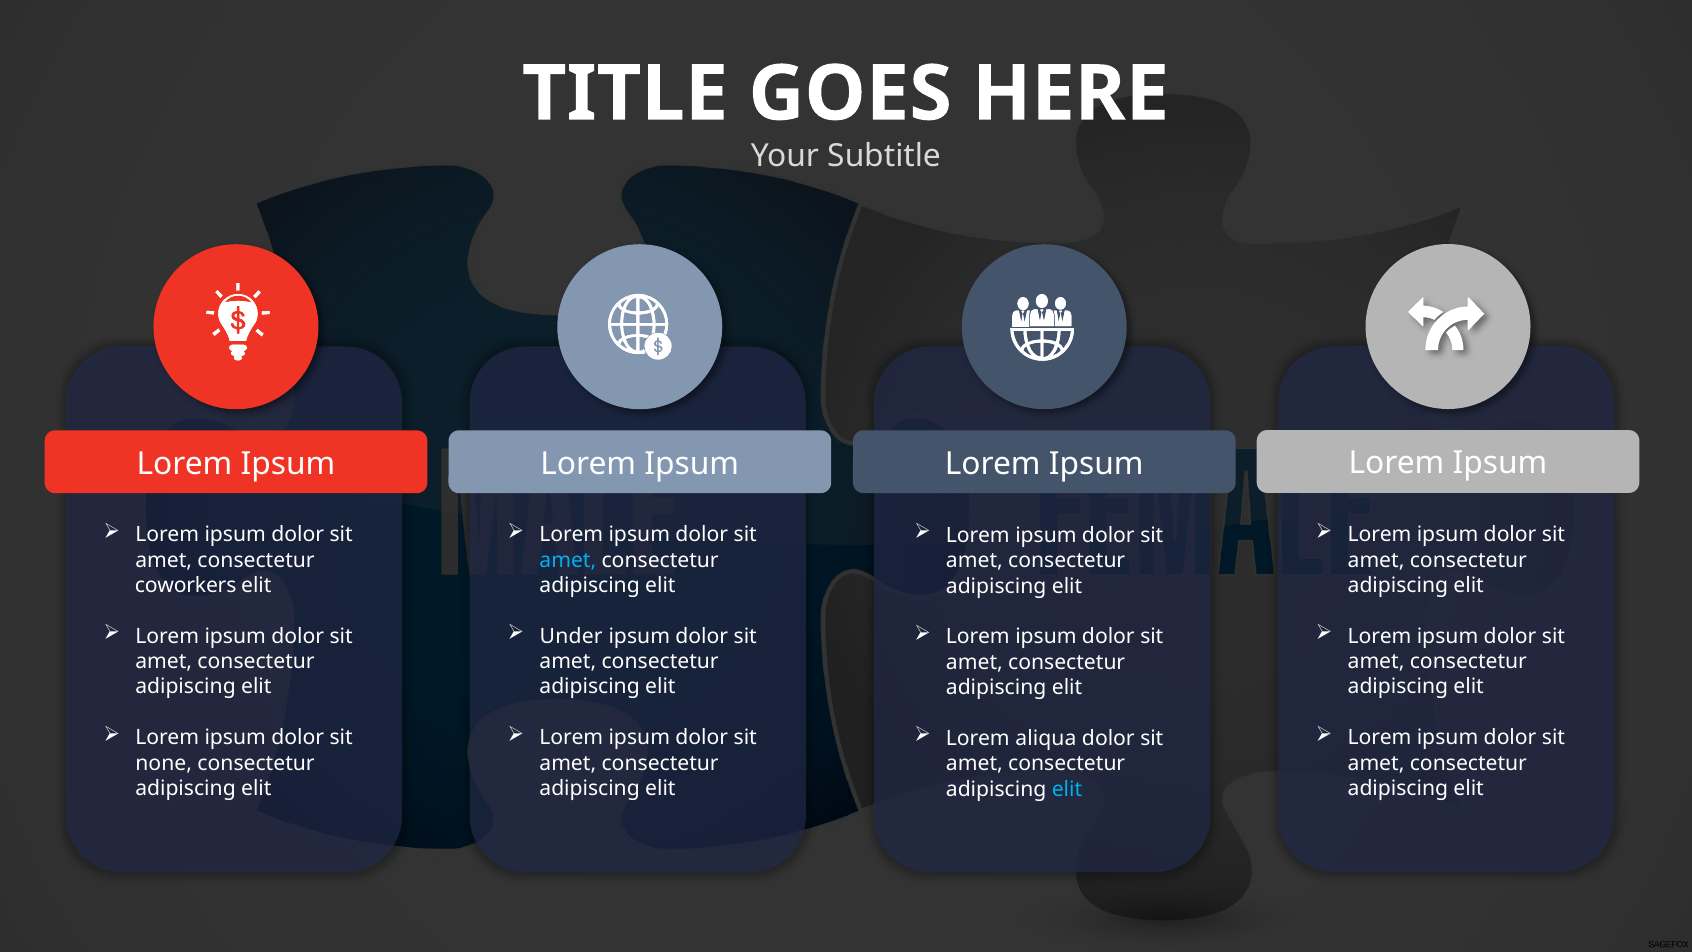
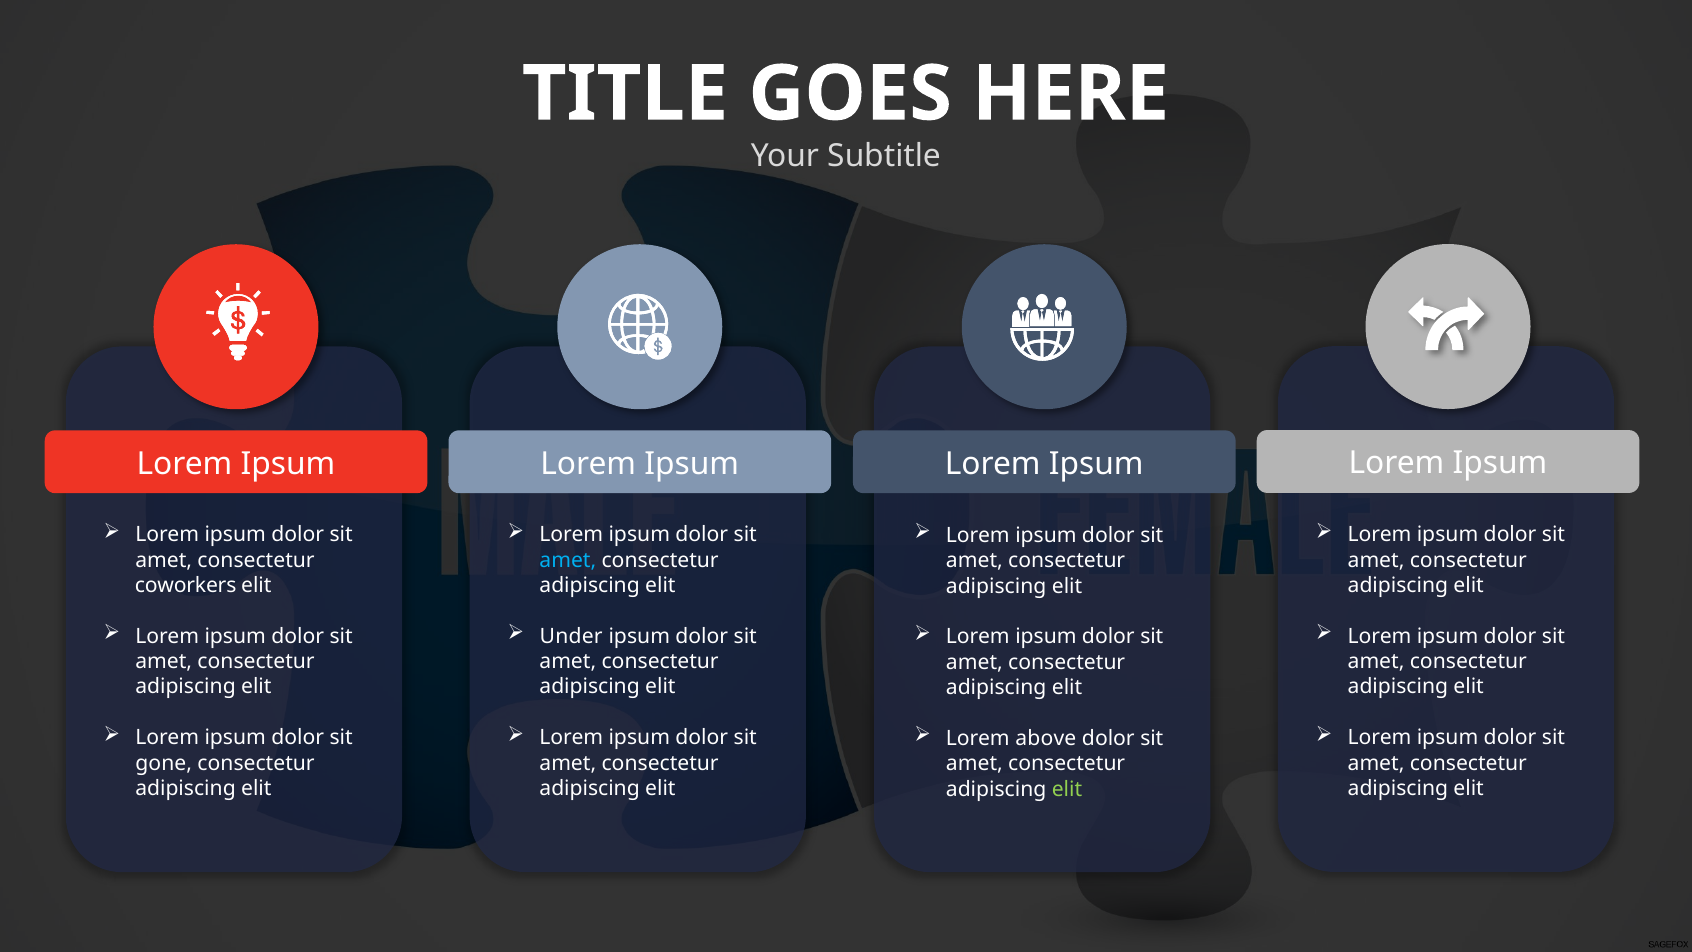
aliqua: aliqua -> above (1046, 738)
none: none -> gone (164, 763)
elit colour: light blue -> light green (1067, 789)
